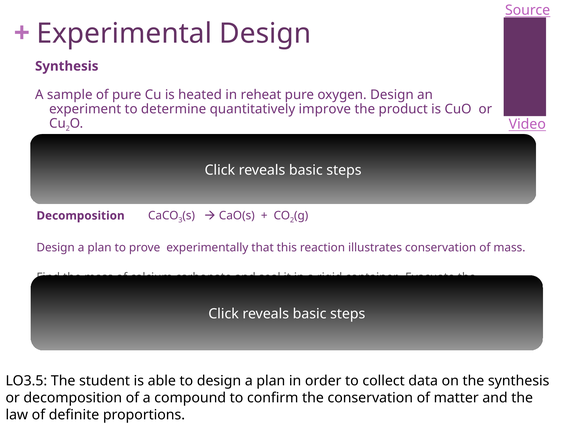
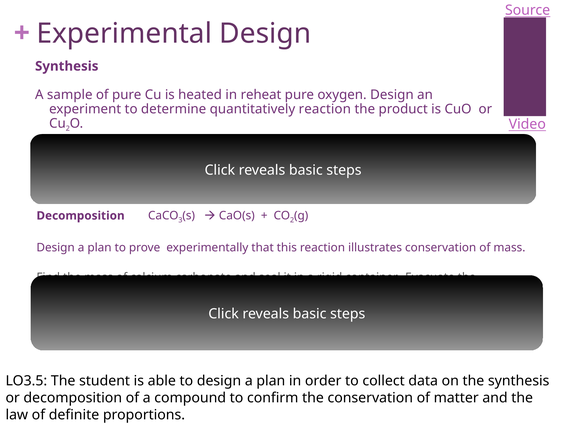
quantitatively improve: improve -> reaction (325, 109)
